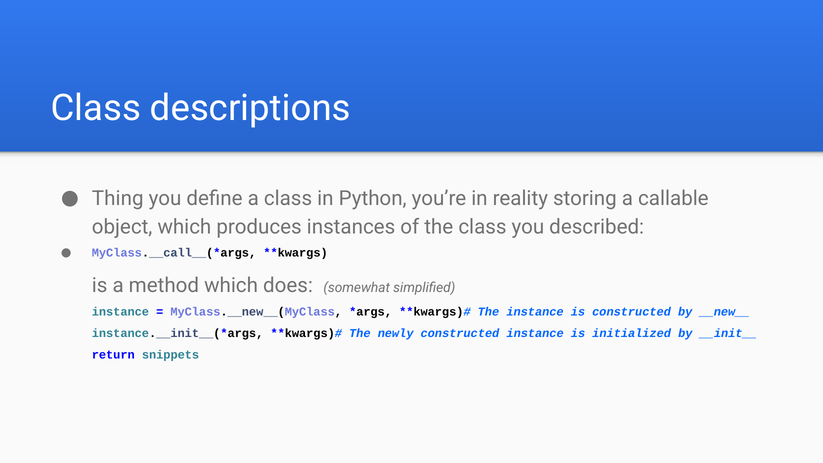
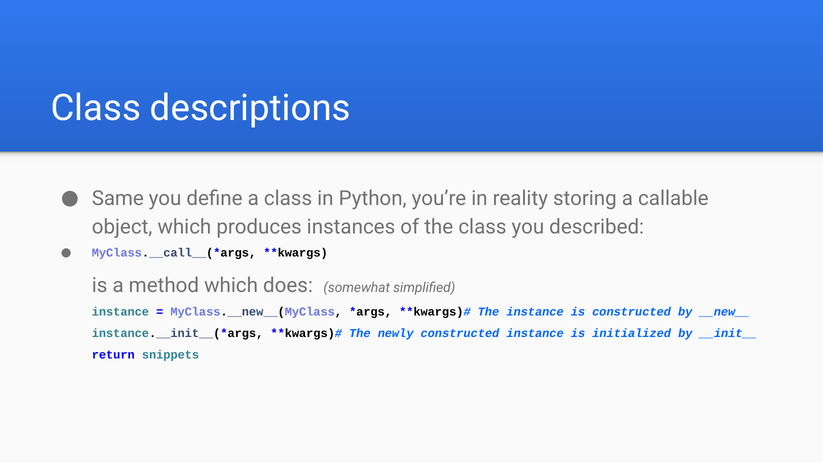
Thing: Thing -> Same (118, 198)
